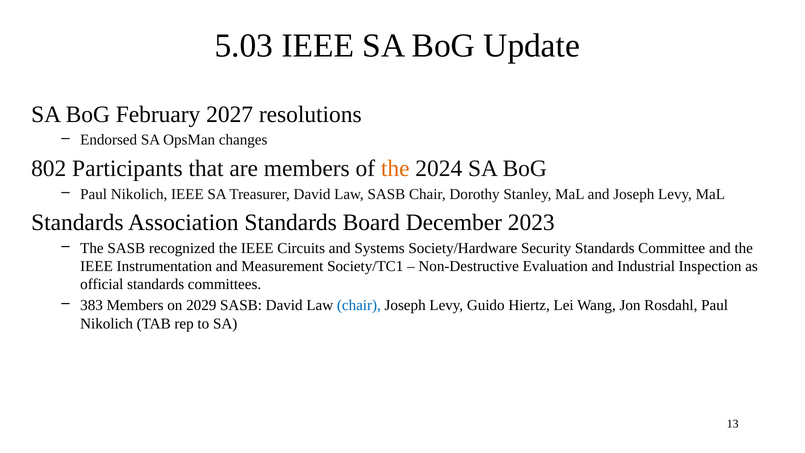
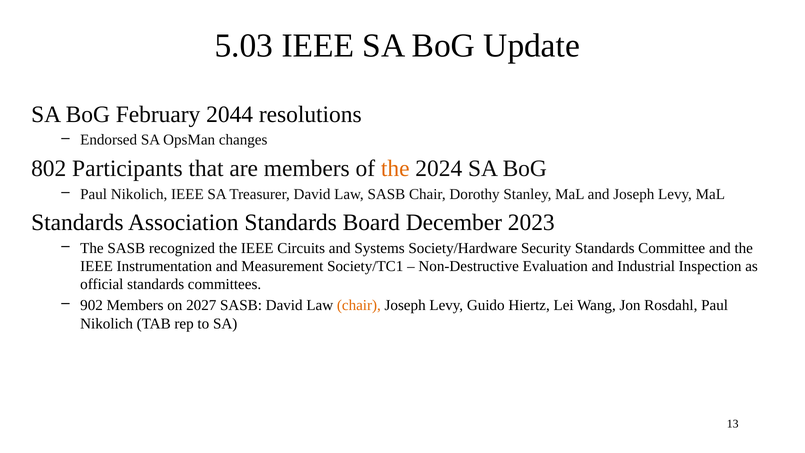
2027: 2027 -> 2044 (230, 114)
383: 383 -> 902 (92, 305)
2029: 2029 -> 2027 (201, 305)
chair colour: blue -> orange (359, 305)
